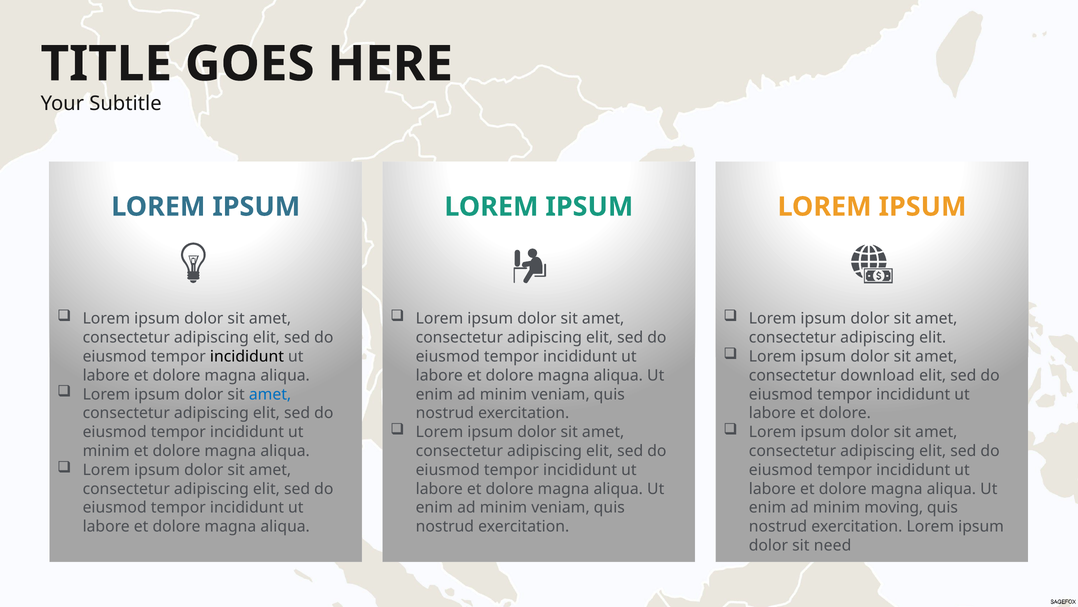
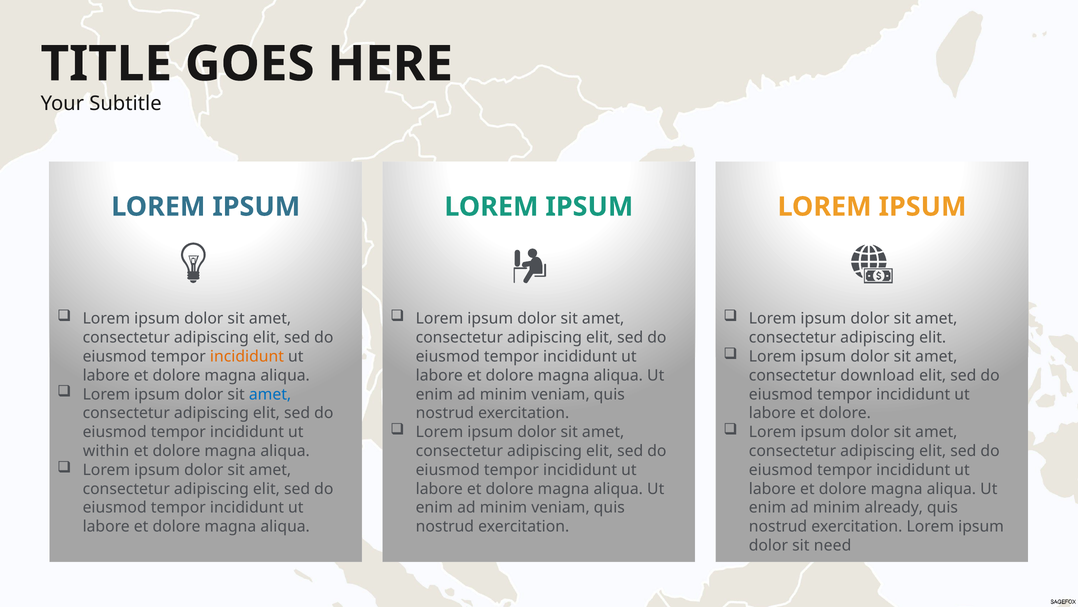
incididunt colour: black -> orange (247, 356)
minim: minim -> within (106, 451)
moving: moving -> already (894, 507)
